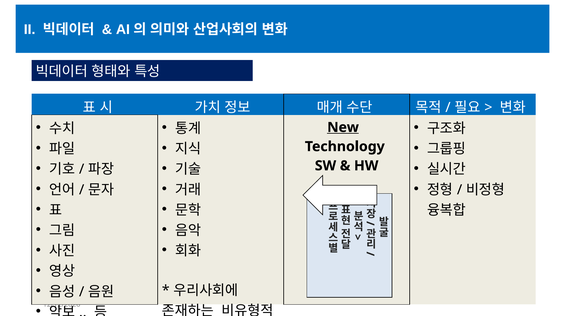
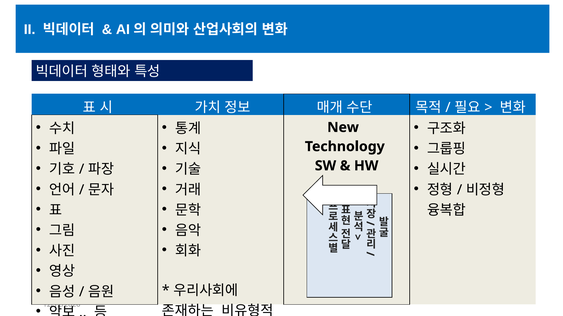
New underline: present -> none (343, 128)
